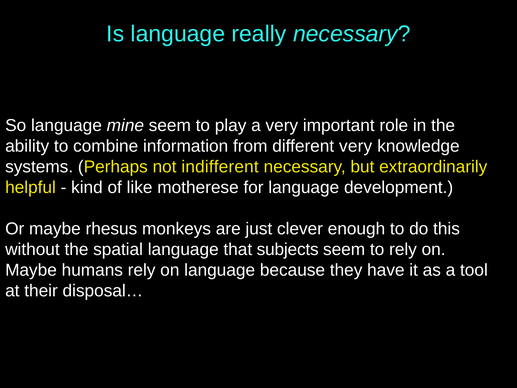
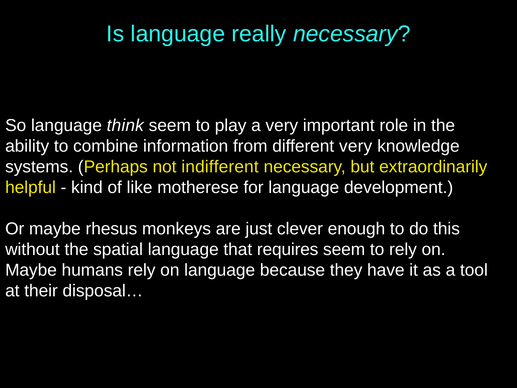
mine: mine -> think (125, 125)
subjects: subjects -> requires (288, 249)
